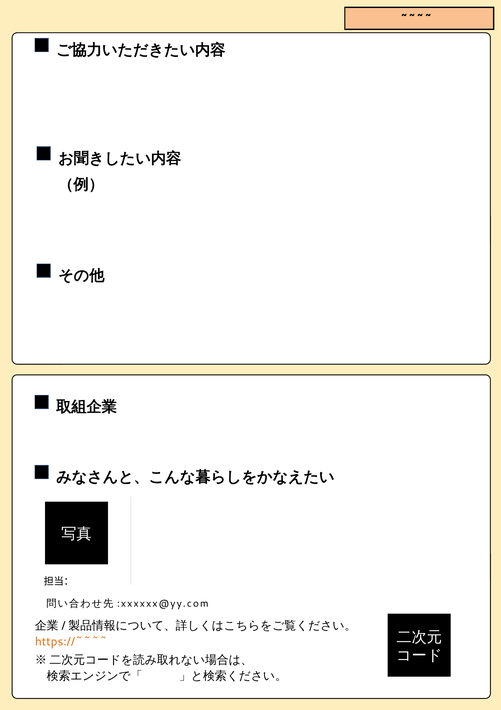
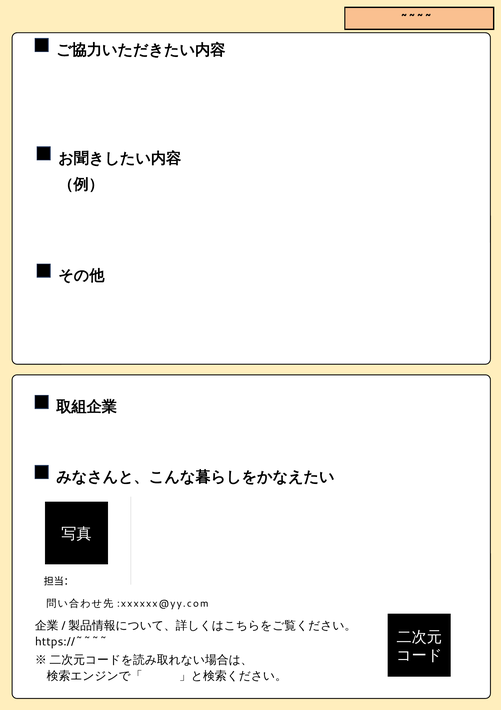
https://~~~~ colour: orange -> black (71, 641)
